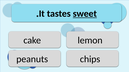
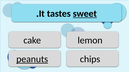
peanuts underline: none -> present (32, 60)
